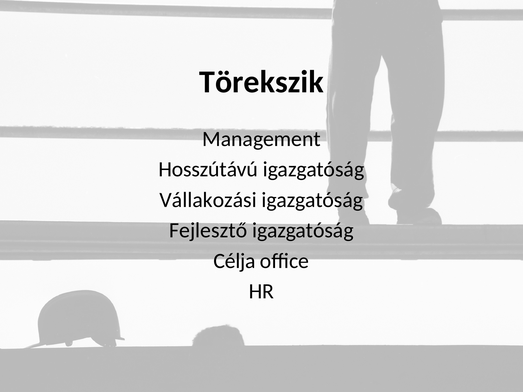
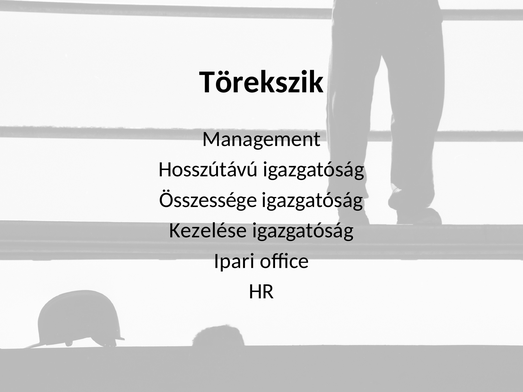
Vállakozási: Vállakozási -> Összessége (208, 200)
Fejlesztő: Fejlesztő -> Kezelése (208, 231)
Célja: Célja -> Ipari (234, 261)
